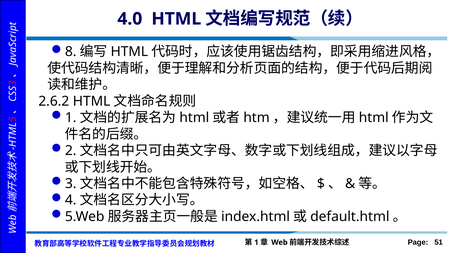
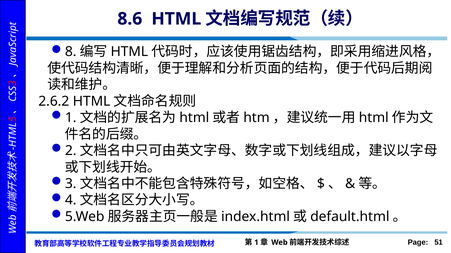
4.0: 4.0 -> 8.6 (130, 19)
